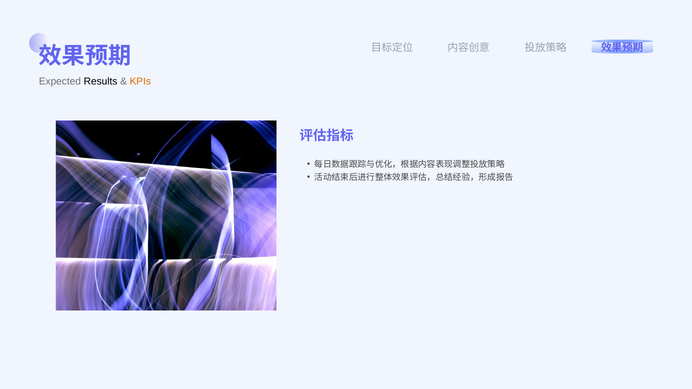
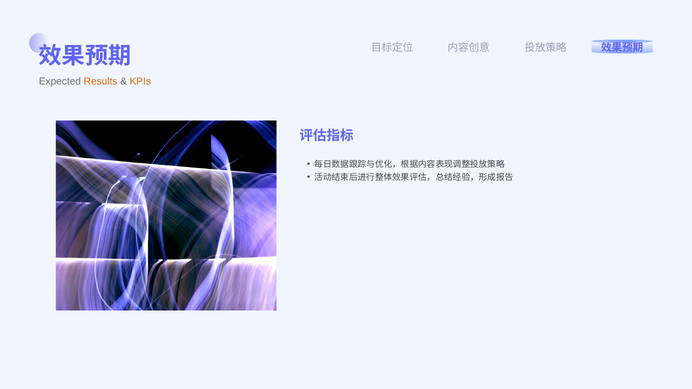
Results colour: black -> orange (101, 81)
